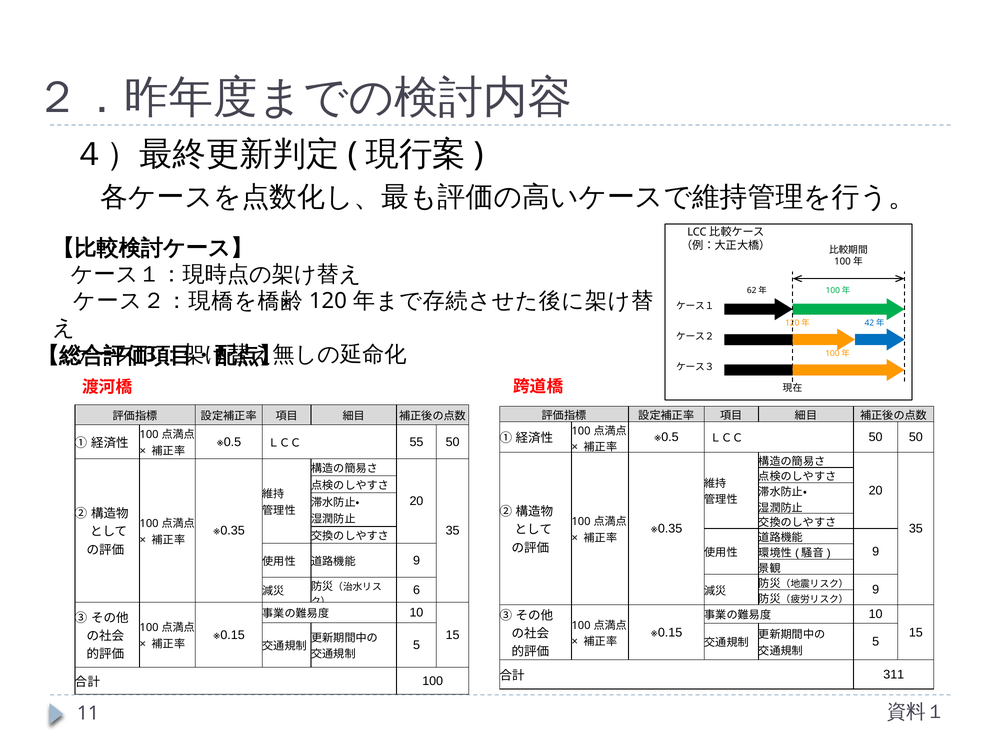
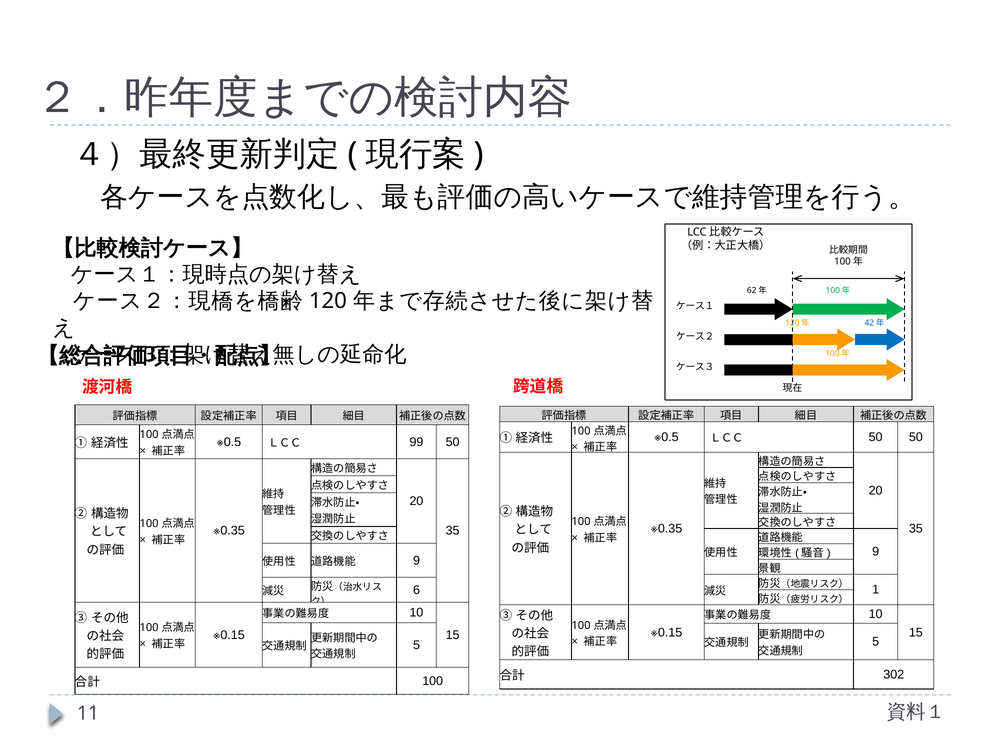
55: 55 -> 99 (416, 442)
9: 9 -> 1 (876, 590)
311: 311 -> 302 (894, 675)
